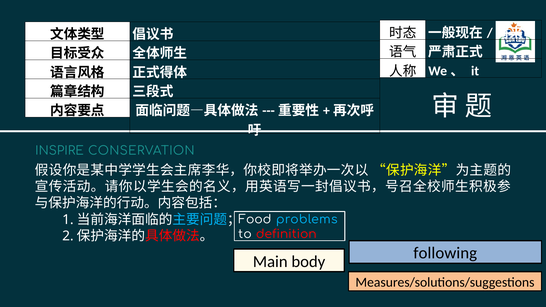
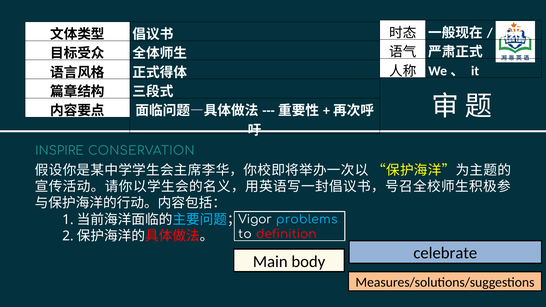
Food: Food -> Vigor (255, 220)
following: following -> celebrate (445, 253)
